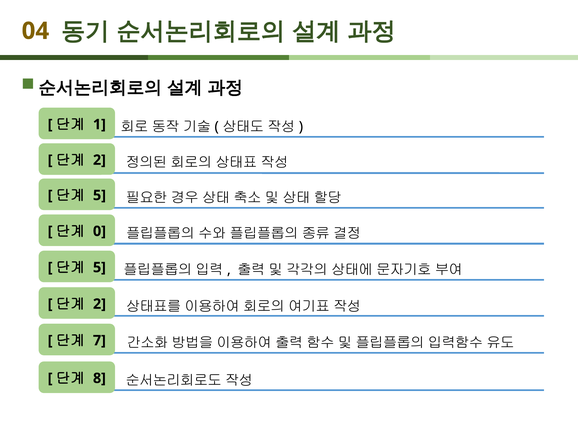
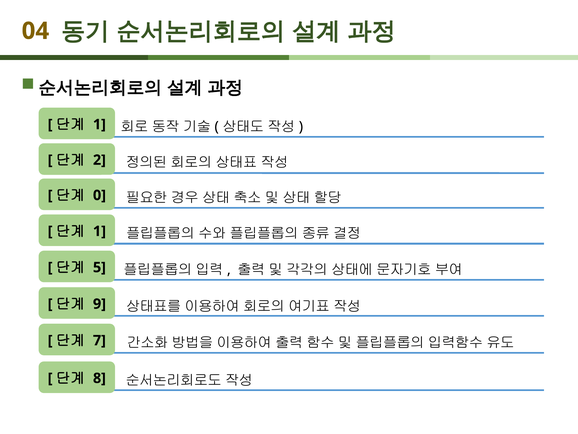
5: 5 -> 0 (99, 195)
0: 0 -> 1 (99, 231)
2: 2 -> 9 (99, 304)
